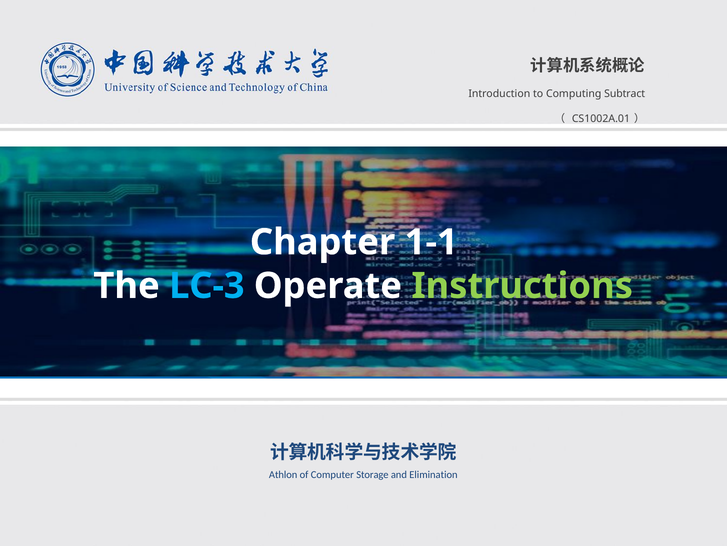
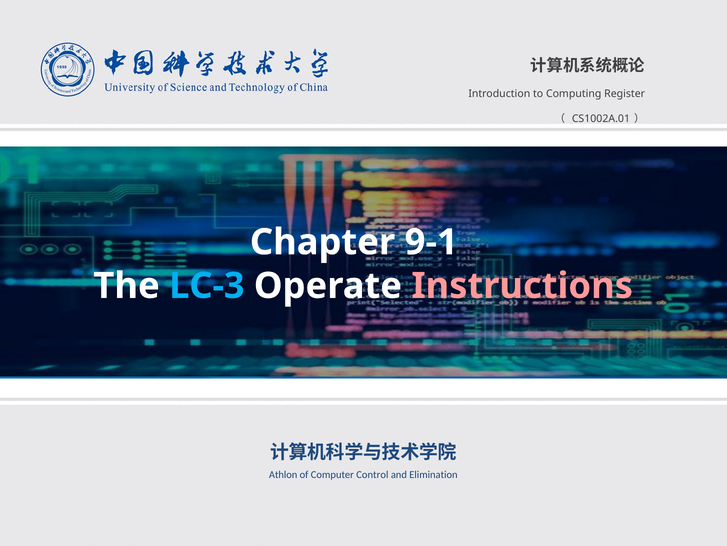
Subtract: Subtract -> Register (625, 94)
1-1: 1-1 -> 9-1 (431, 242)
Instructions colour: light green -> pink (522, 286)
Storage: Storage -> Control (372, 474)
